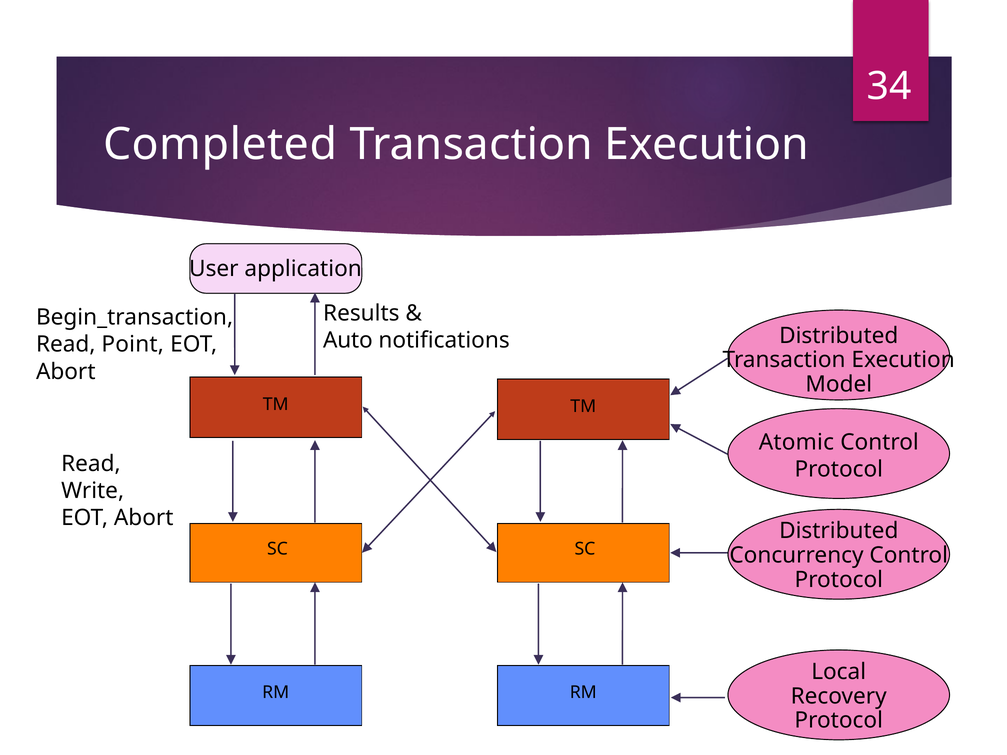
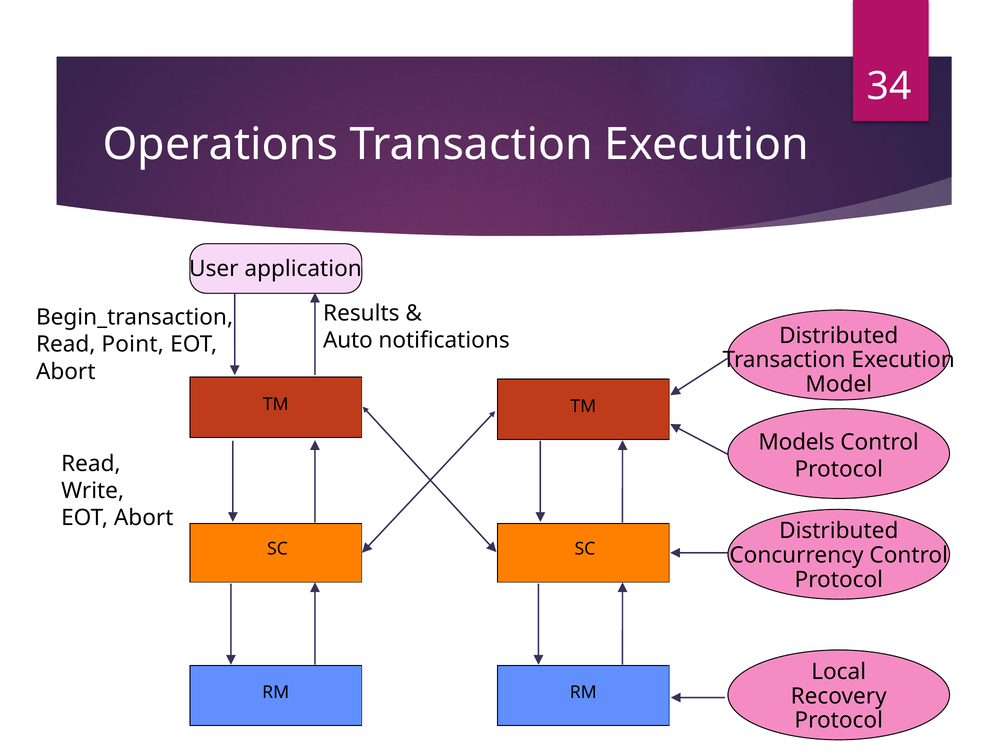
Completed: Completed -> Operations (220, 144)
Atomic: Atomic -> Models (797, 443)
